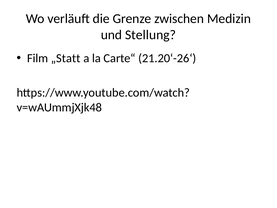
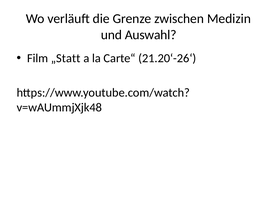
Stellung: Stellung -> Auswahl (151, 35)
